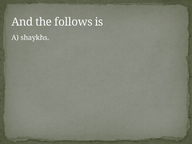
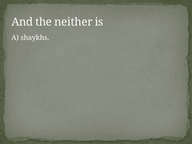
follows: follows -> neither (73, 22)
